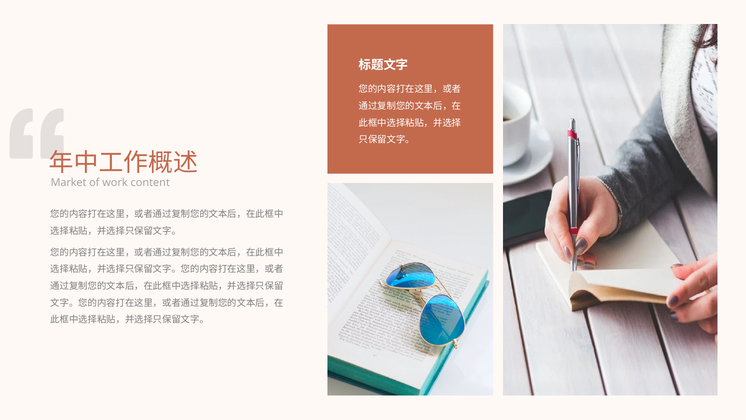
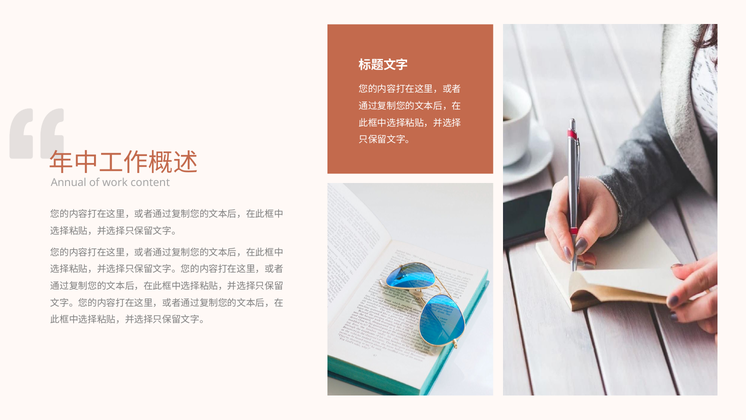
Market: Market -> Annual (69, 182)
